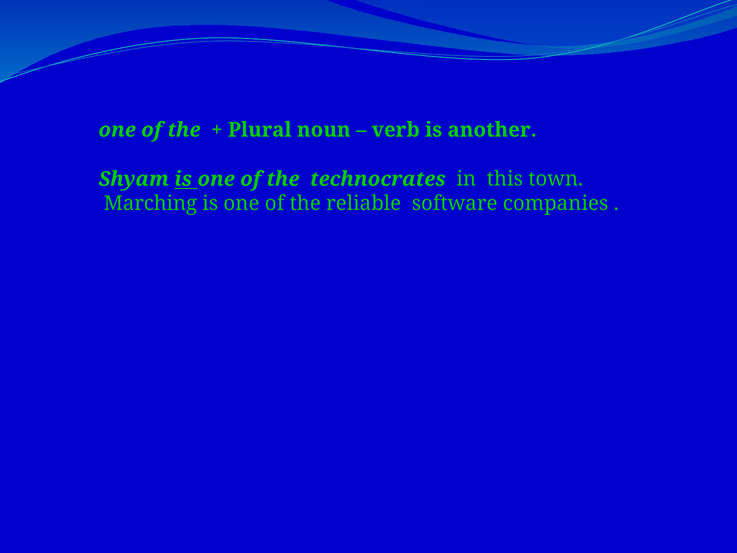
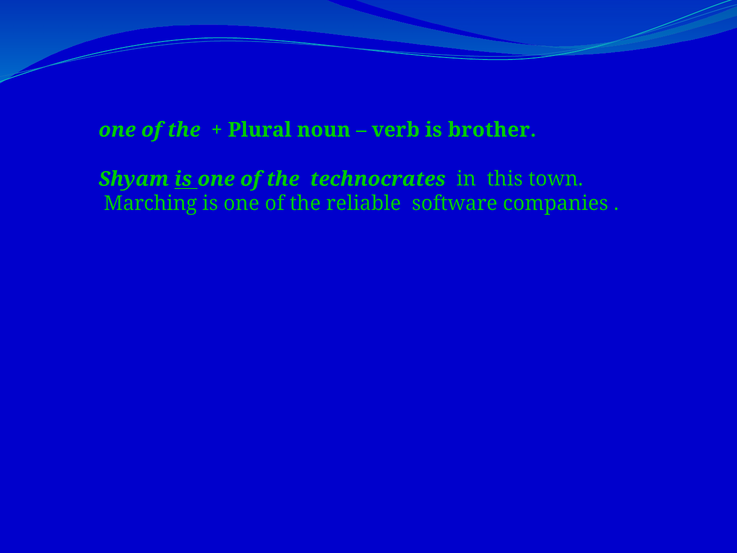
another: another -> brother (492, 130)
